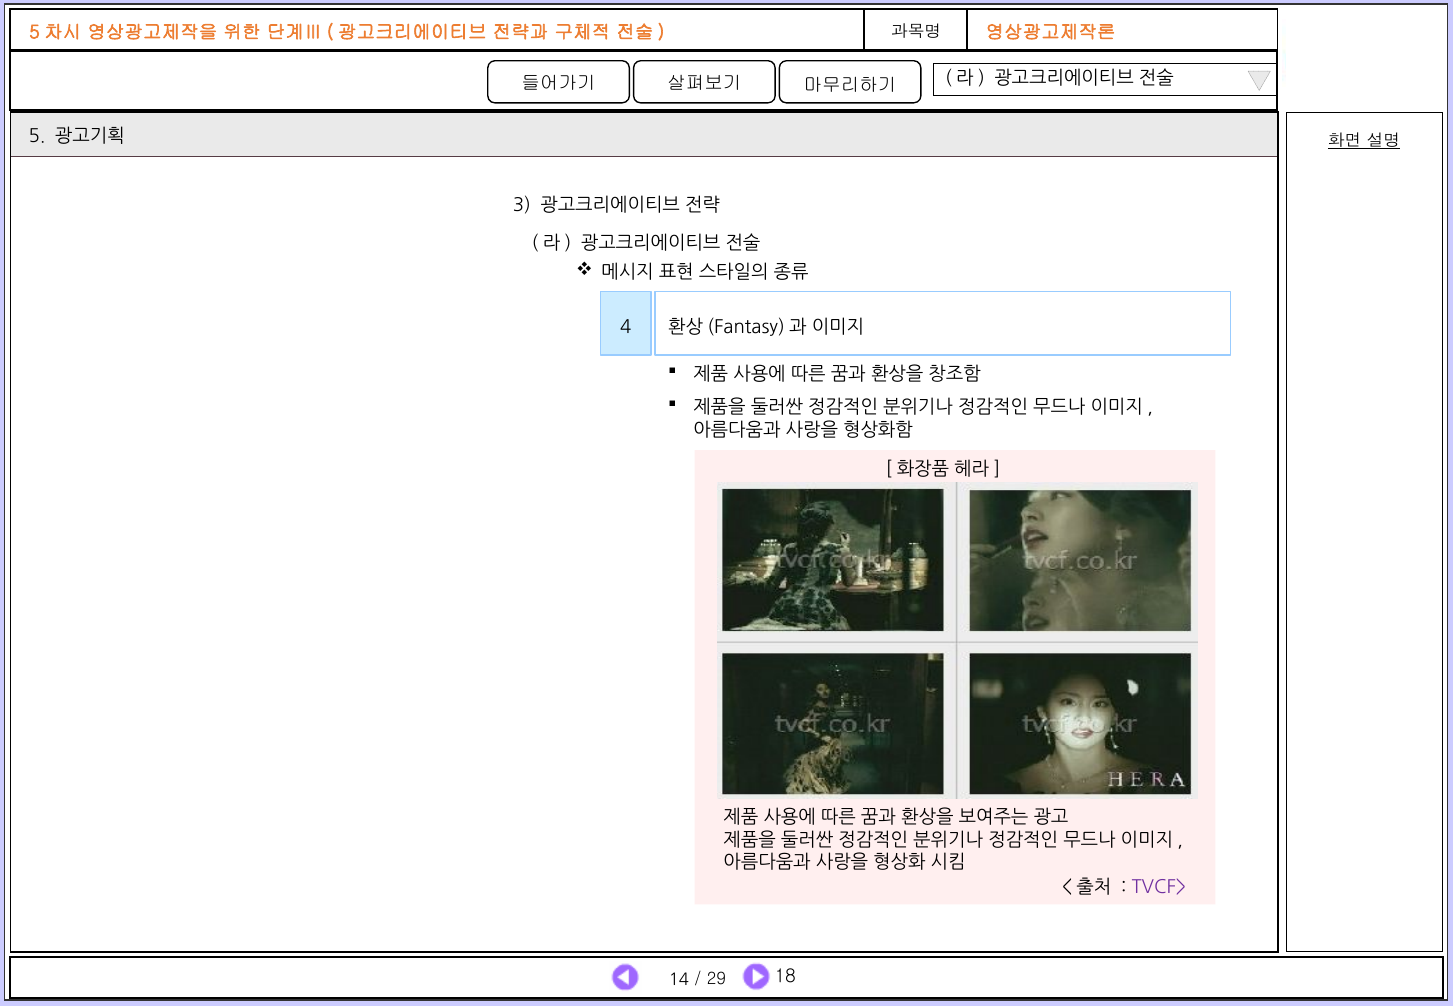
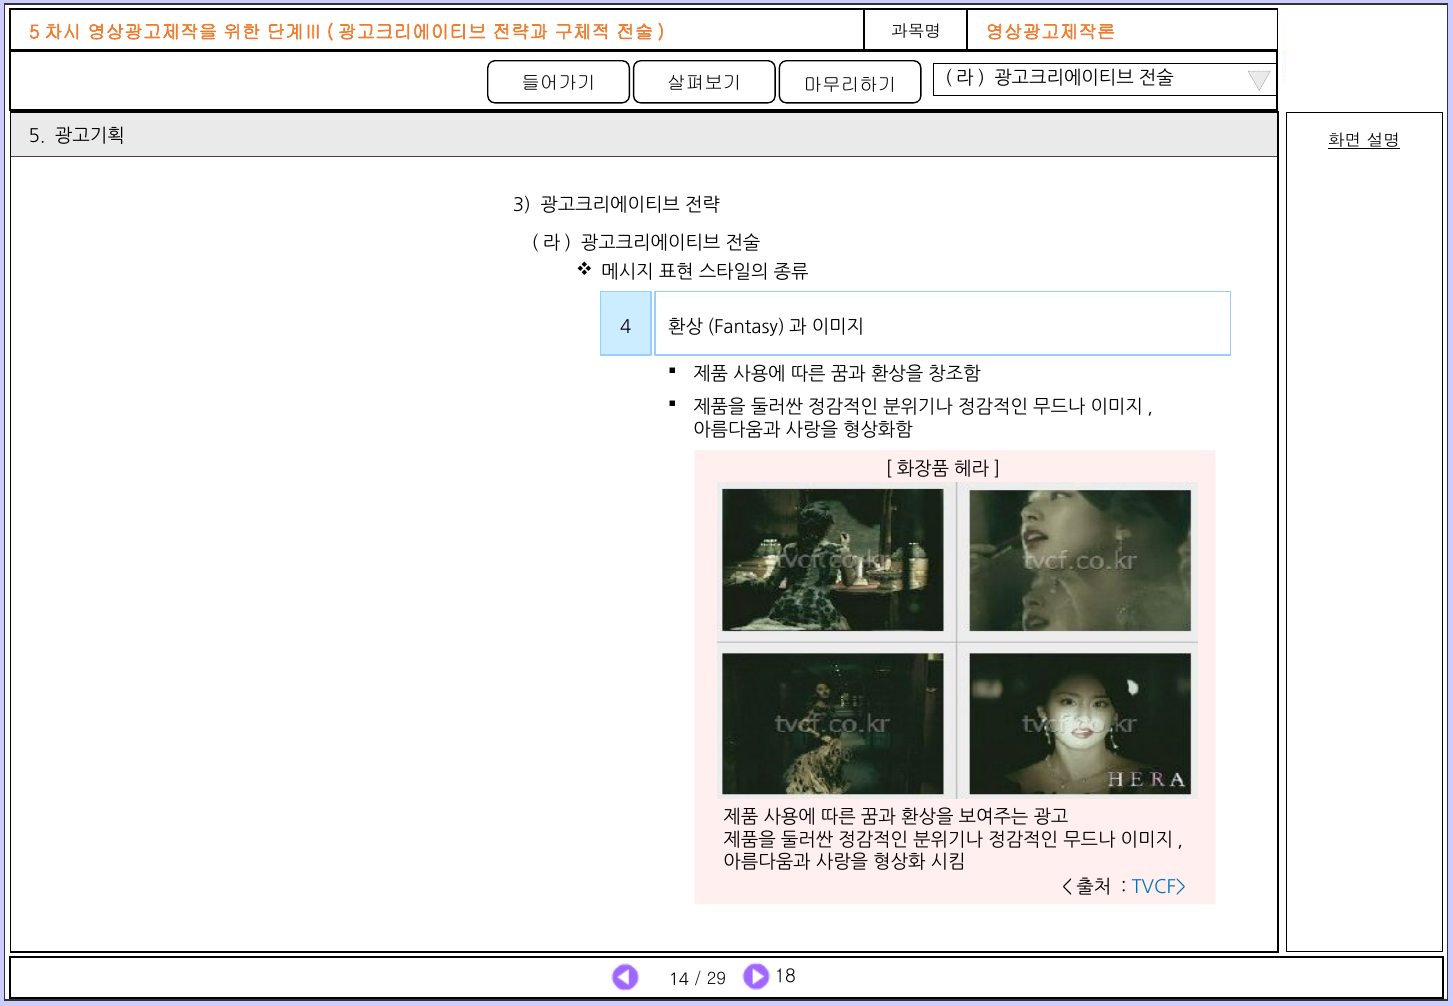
TVCF> colour: purple -> blue (1159, 887)
